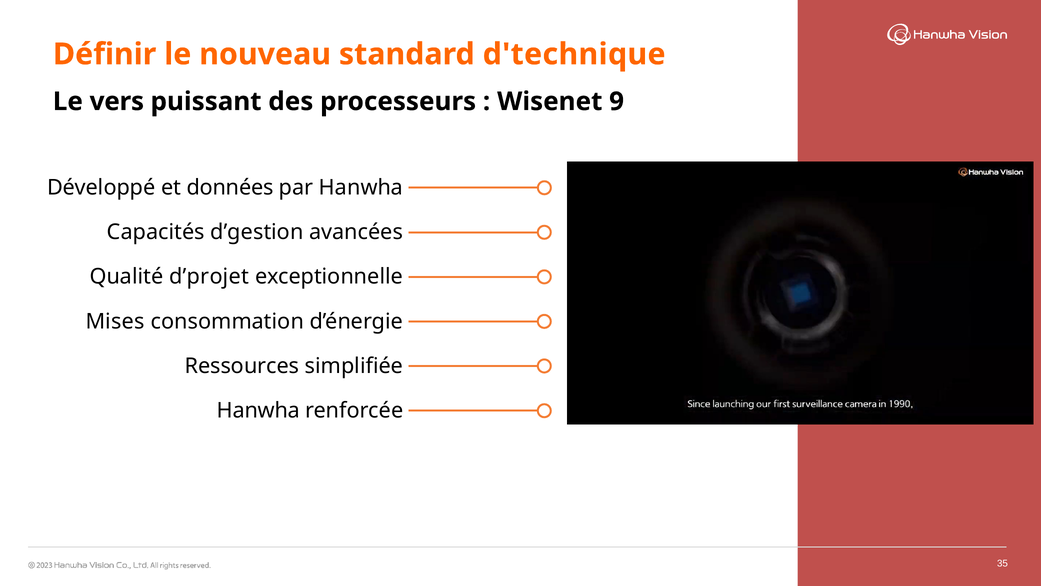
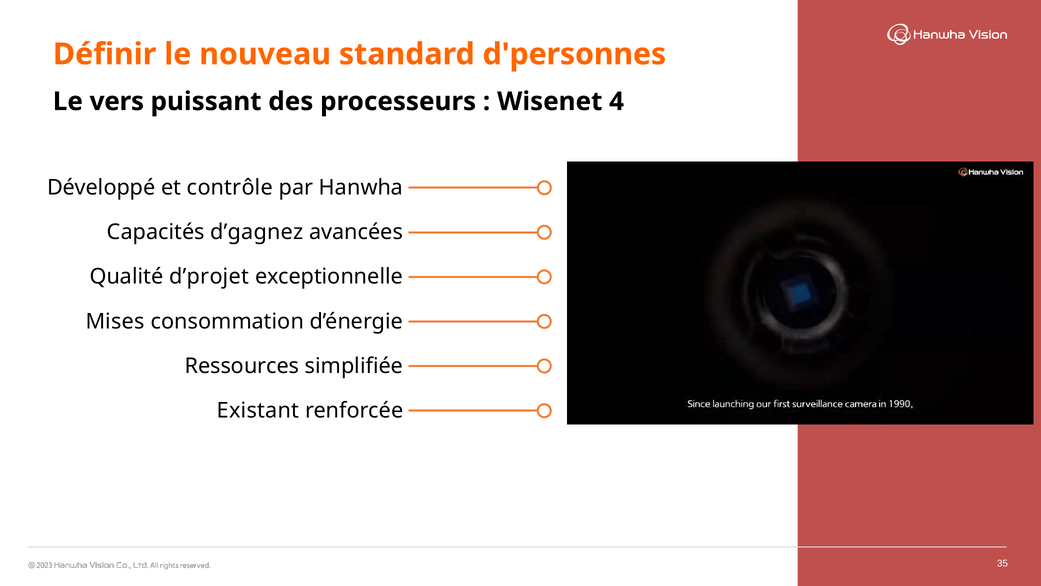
d'technique: d'technique -> d'personnes (574, 54)
9: 9 -> 4 (617, 101)
données: données -> contrôle (230, 188)
d’gestion: d’gestion -> d’gagnez (257, 232)
Hanwha: Hanwha -> Existant (258, 410)
